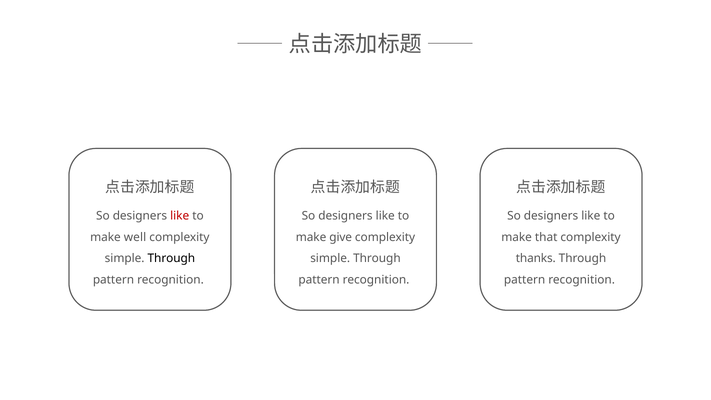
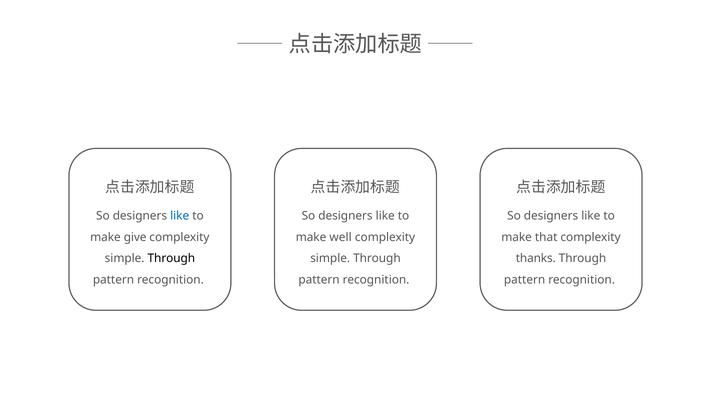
like colour: red -> blue (180, 216)
well: well -> give (135, 237)
give: give -> well (341, 237)
